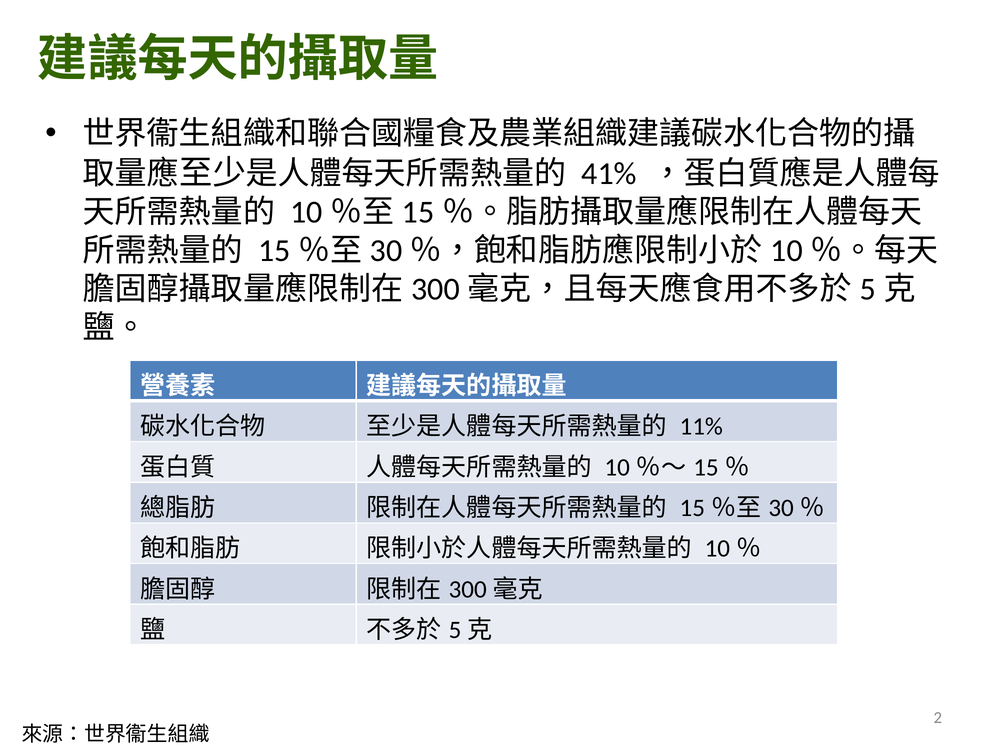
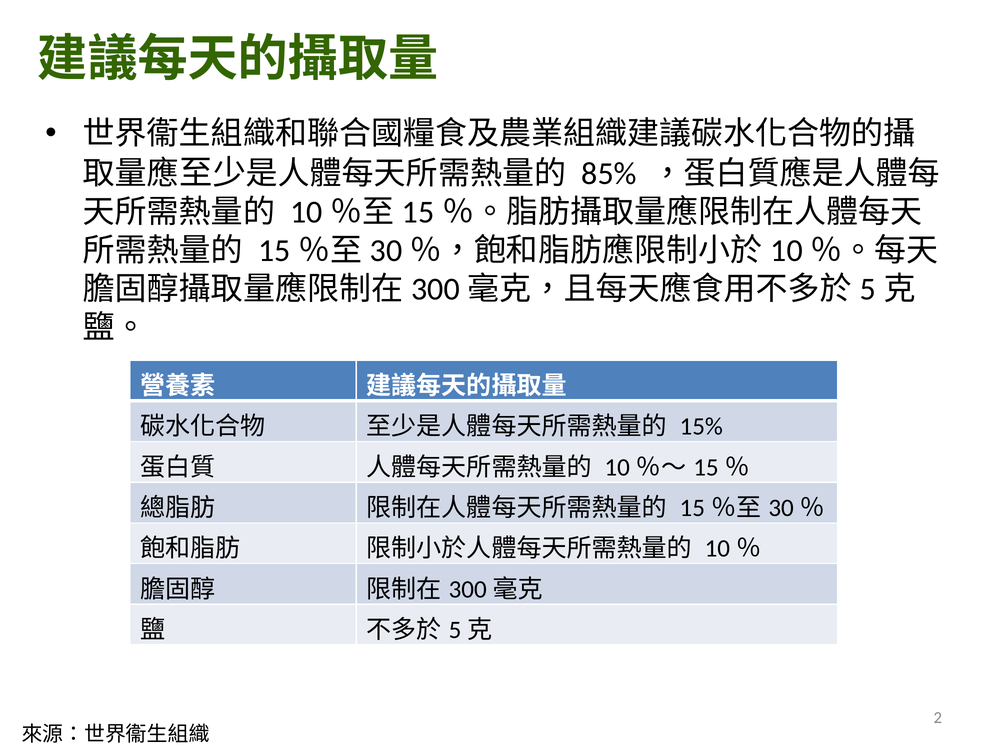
41%: 41% -> 85% (609, 174)
11%: 11% -> 15% (701, 426)
